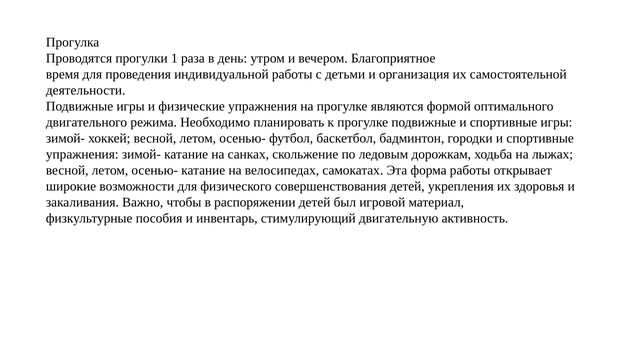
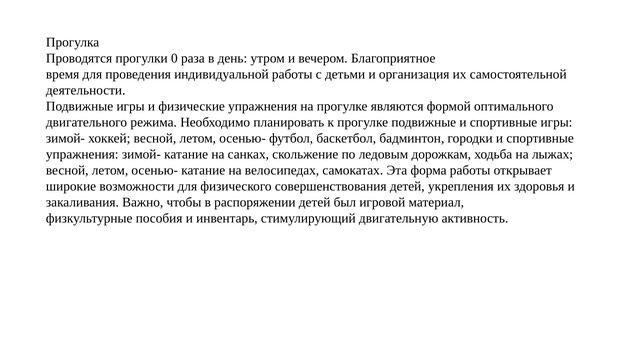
1: 1 -> 0 (174, 59)
